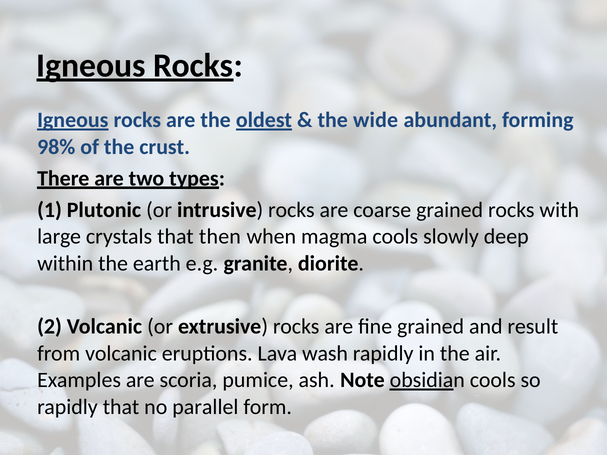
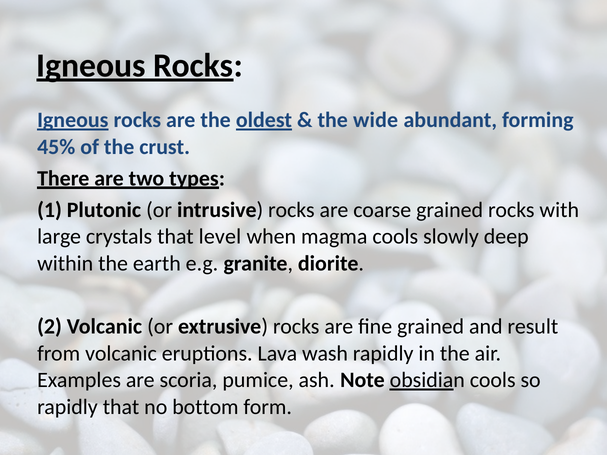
98%: 98% -> 45% (56, 147)
then: then -> level (220, 237)
parallel: parallel -> bottom (205, 407)
